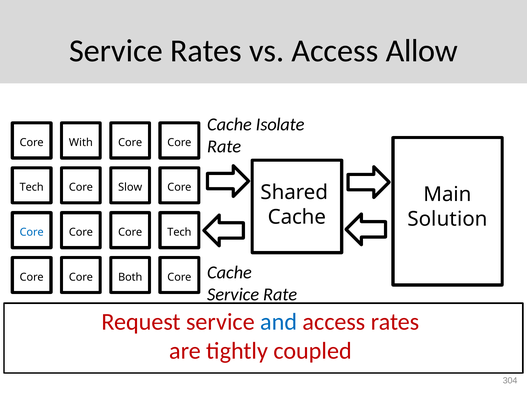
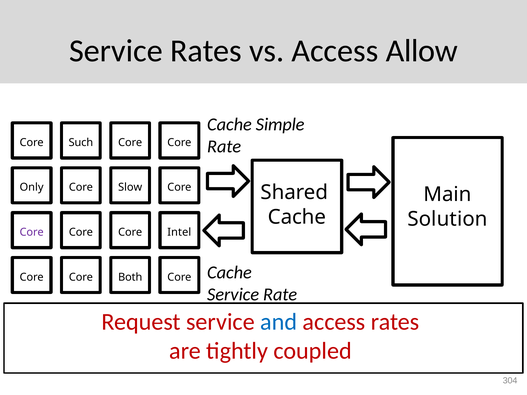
Isolate: Isolate -> Simple (280, 125)
With: With -> Such (81, 143)
Tech: Tech -> Only (32, 187)
Core colour: blue -> purple (32, 232)
Tech: Tech -> Intel (179, 232)
